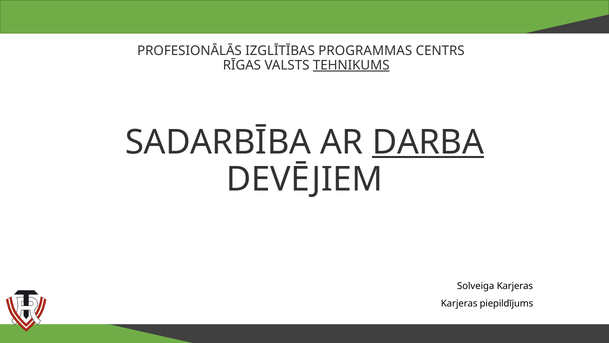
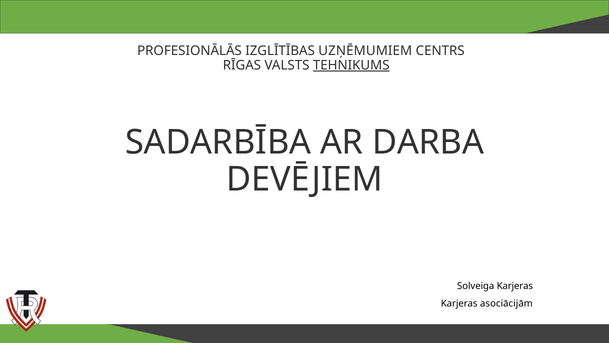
PROGRAMMAS: PROGRAMMAS -> UZŅĒMUMIEM (365, 51)
DARBA underline: present -> none (428, 142)
piepildījums: piepildījums -> asociācijām (506, 303)
